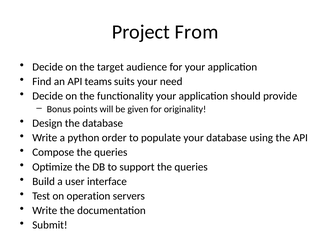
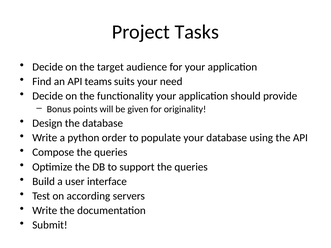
From: From -> Tasks (197, 32)
operation: operation -> according (88, 196)
